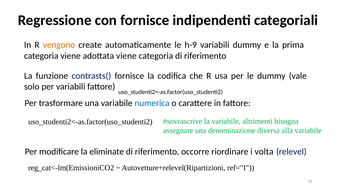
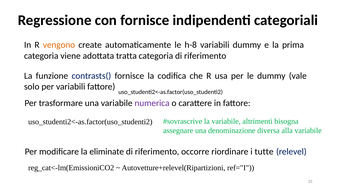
h-9: h-9 -> h-8 (191, 45)
adottata viene: viene -> tratta (126, 56)
numerica colour: blue -> purple (152, 103)
volta: volta -> tutte (264, 152)
